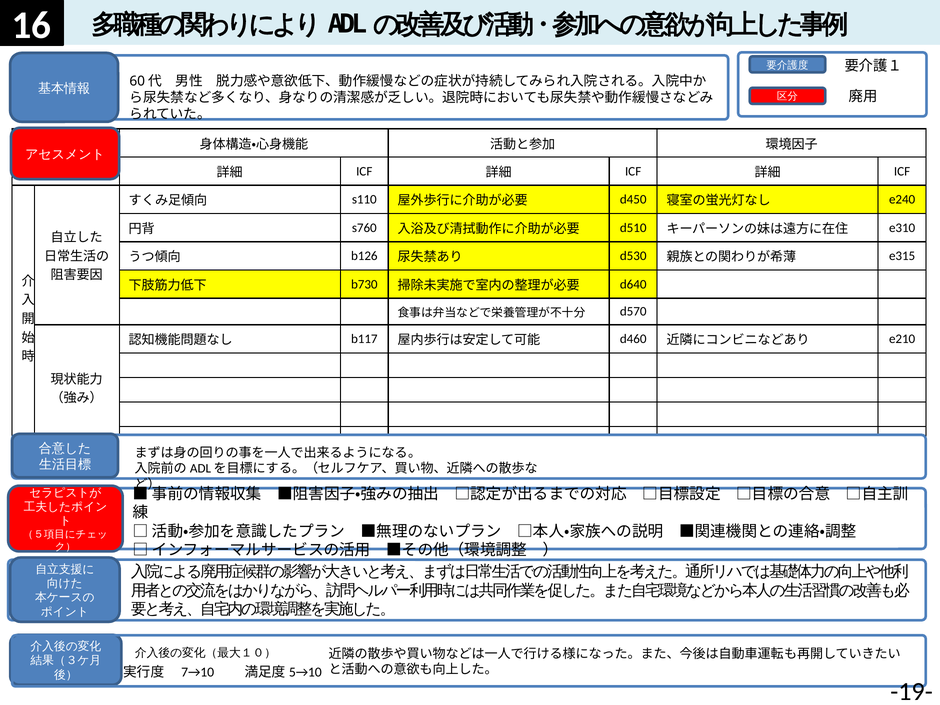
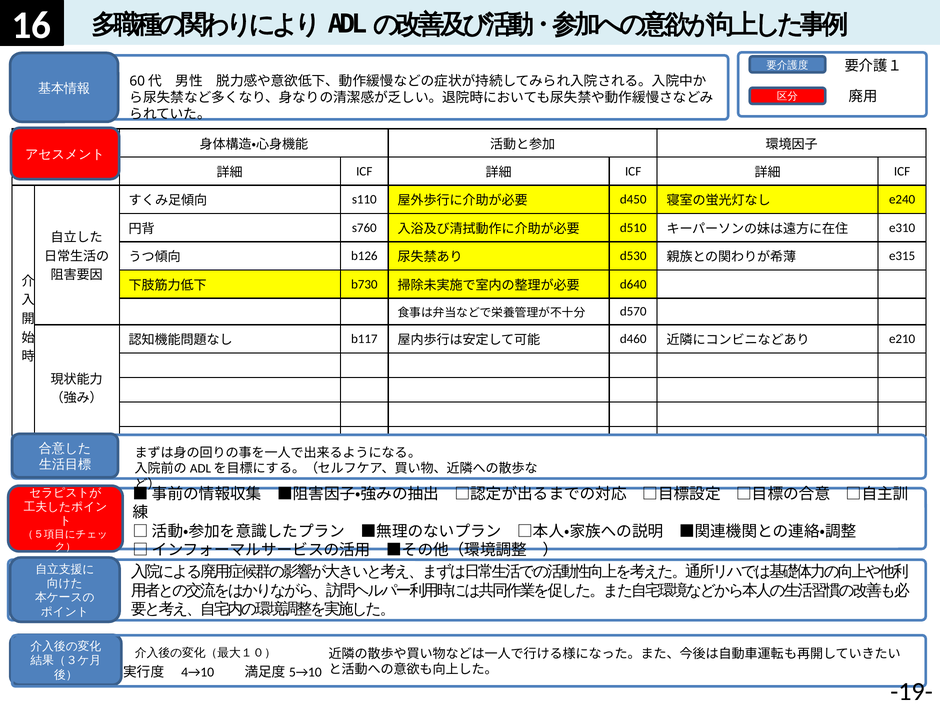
7→10: 7→10 -> 4→10 (198, 672)
